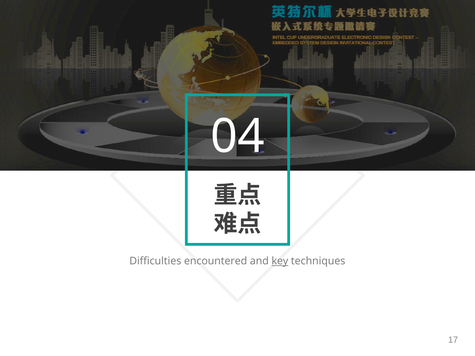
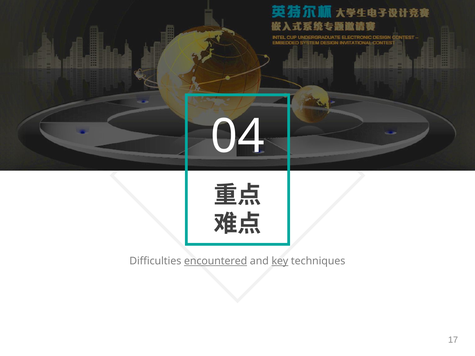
encountered underline: none -> present (216, 261)
